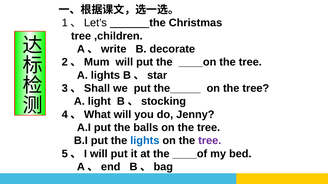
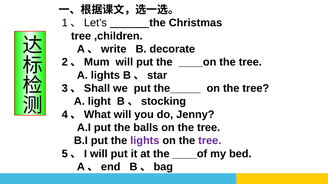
lights colour: blue -> purple (145, 141)
